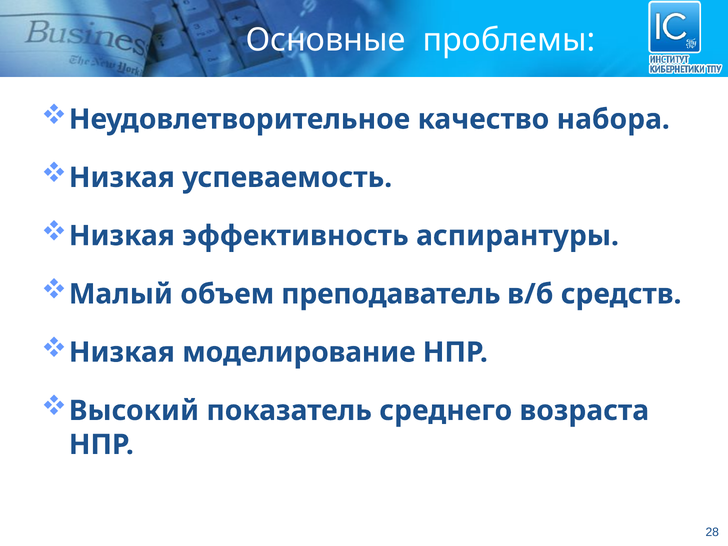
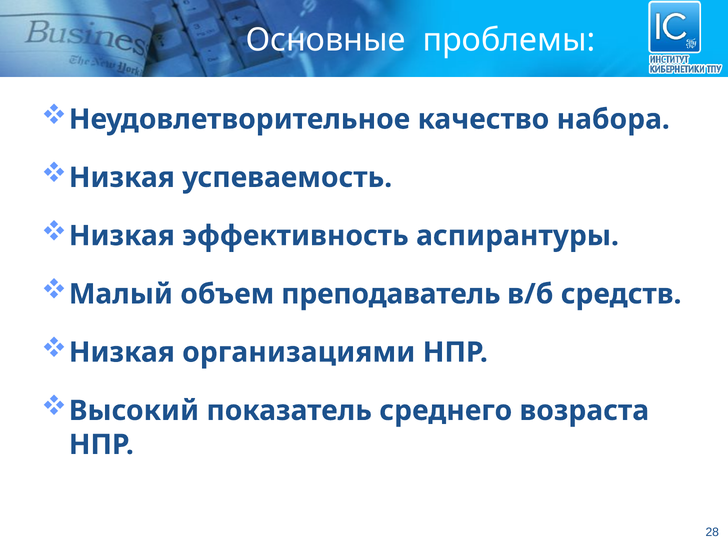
моделирование: моделирование -> организациями (299, 352)
